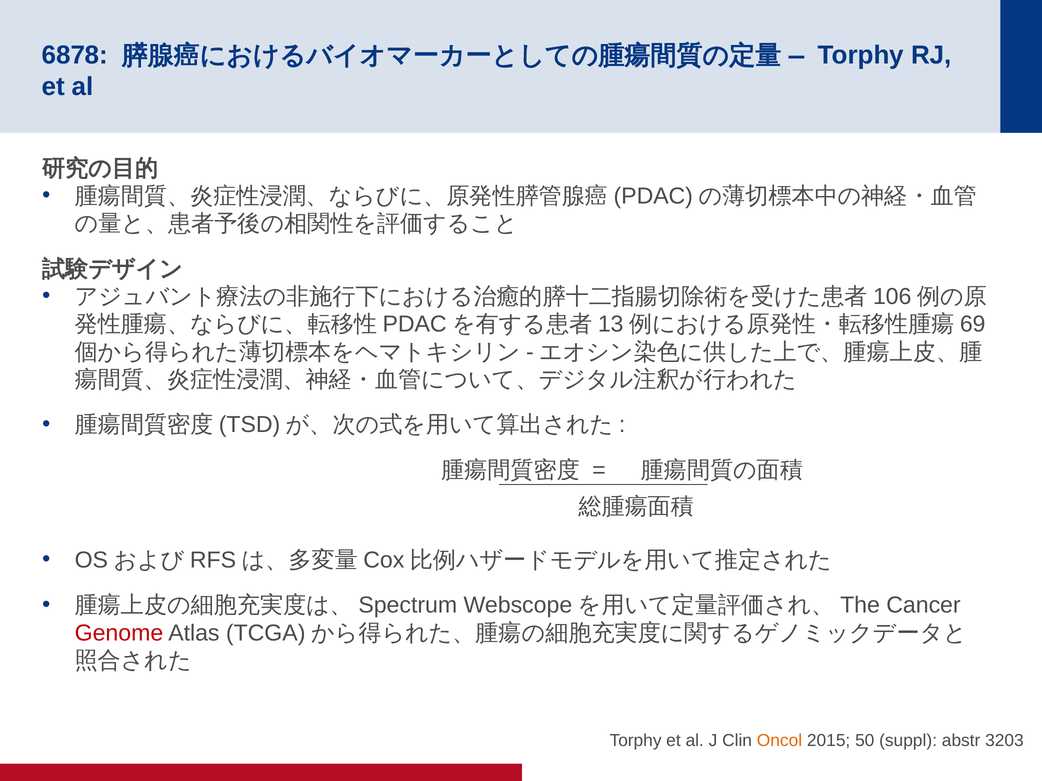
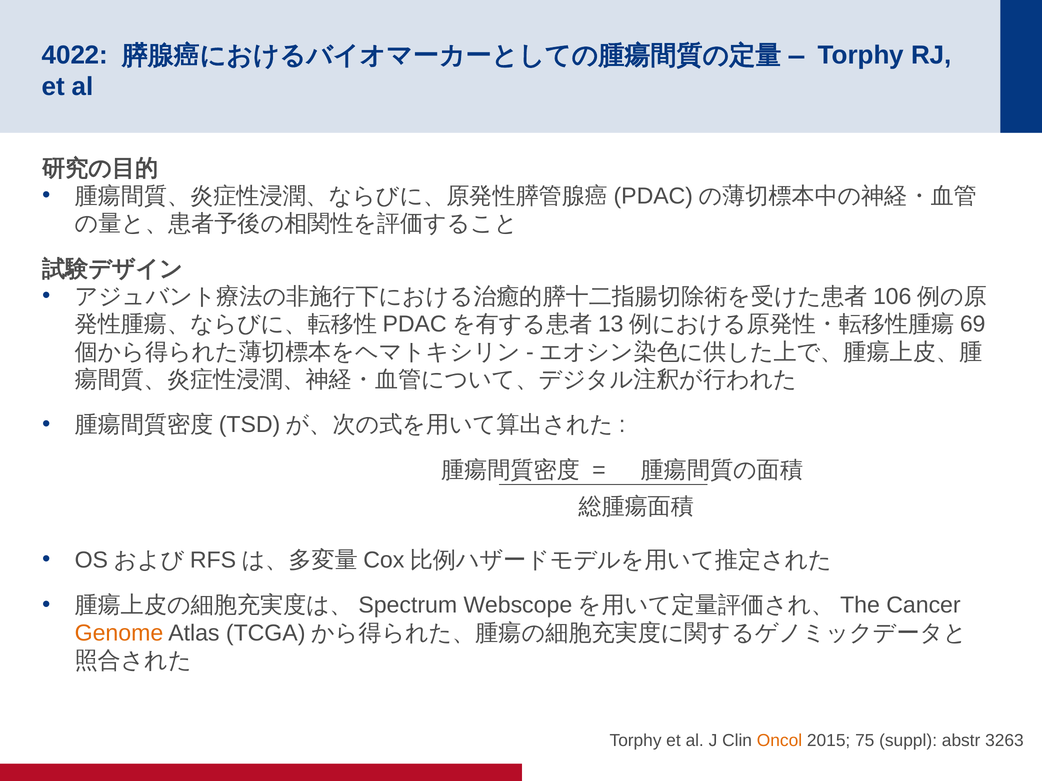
6878: 6878 -> 4022 (75, 55)
Genome colour: red -> orange (119, 633)
50: 50 -> 75 (865, 741)
3203: 3203 -> 3263 (1004, 741)
